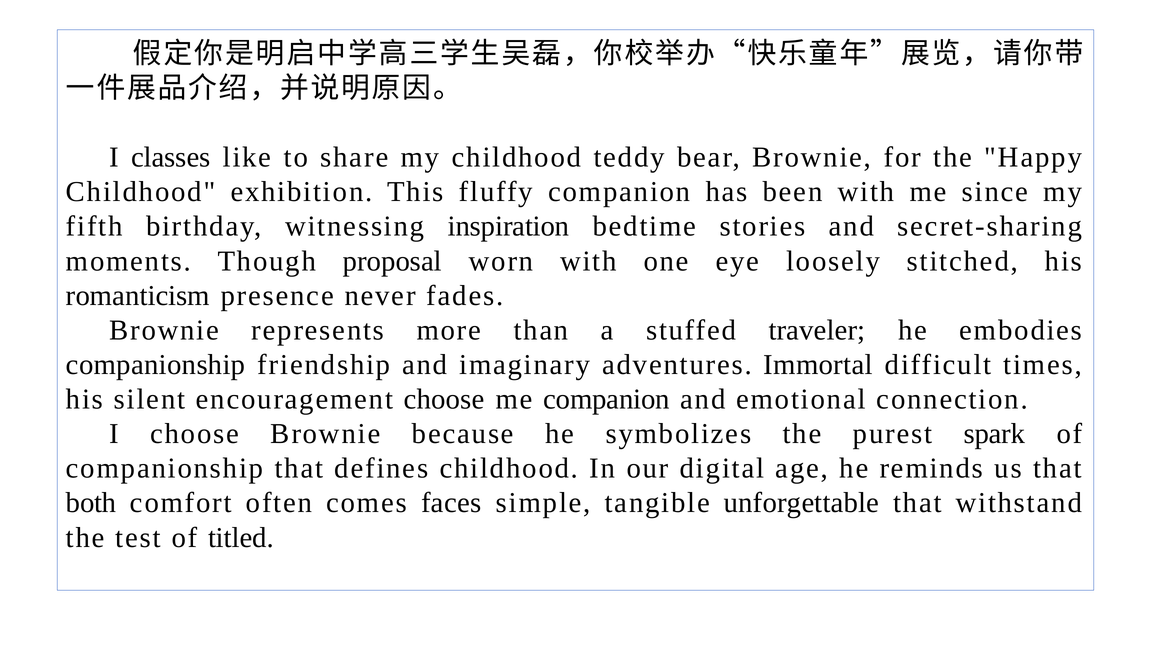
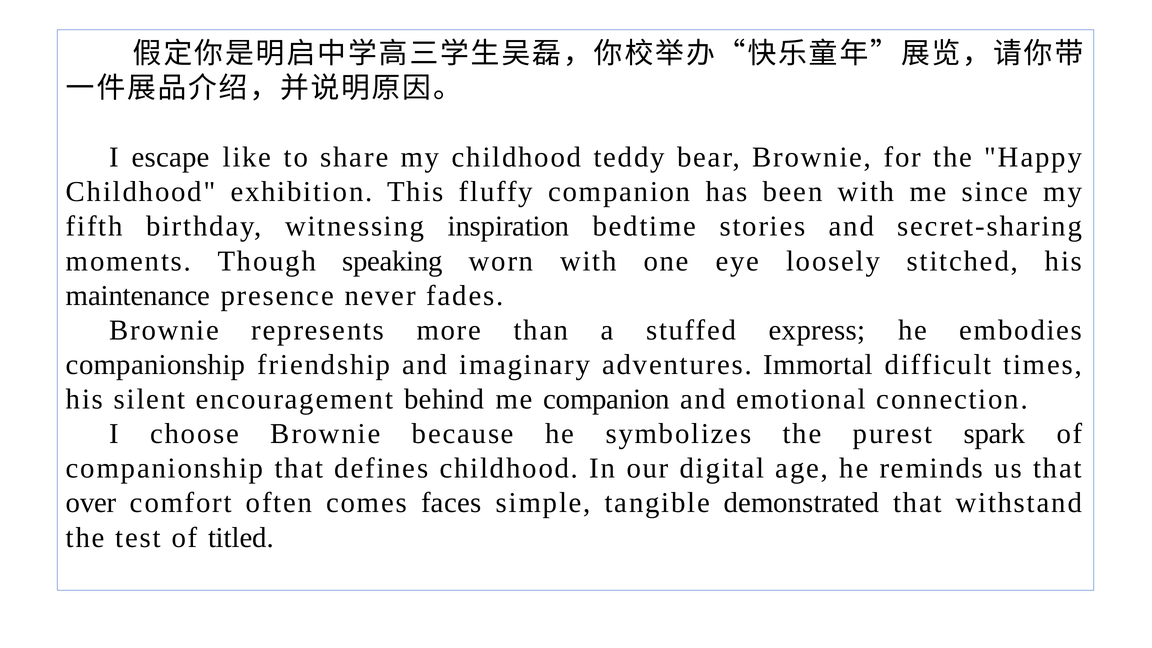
classes: classes -> escape (171, 157)
proposal: proposal -> speaking (392, 261)
romanticism: romanticism -> maintenance (138, 296)
traveler: traveler -> express (817, 330)
encouragement choose: choose -> behind (444, 399)
both: both -> over (91, 503)
unforgettable: unforgettable -> demonstrated (802, 503)
